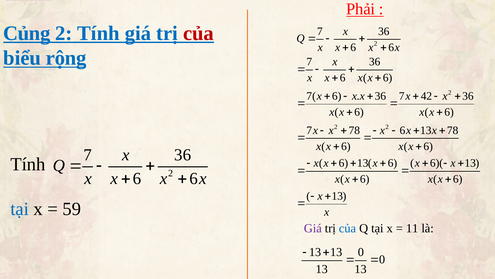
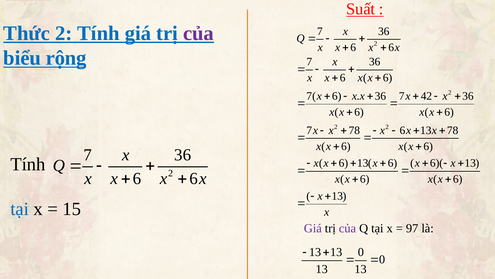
Phải: Phải -> Suất (361, 9)
Củng: Củng -> Thức (27, 33)
của colour: red -> purple (198, 33)
59: 59 -> 15 (72, 208)
của colour: blue -> purple (347, 228)
11: 11 -> 97 (412, 228)
